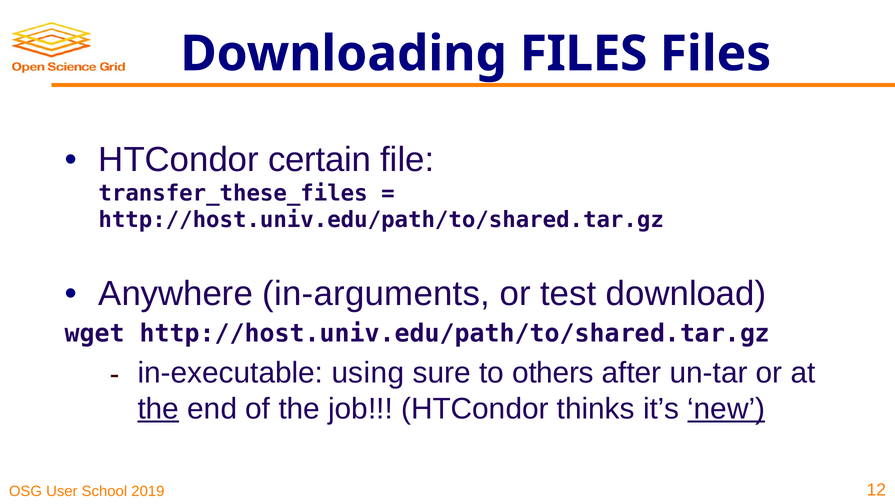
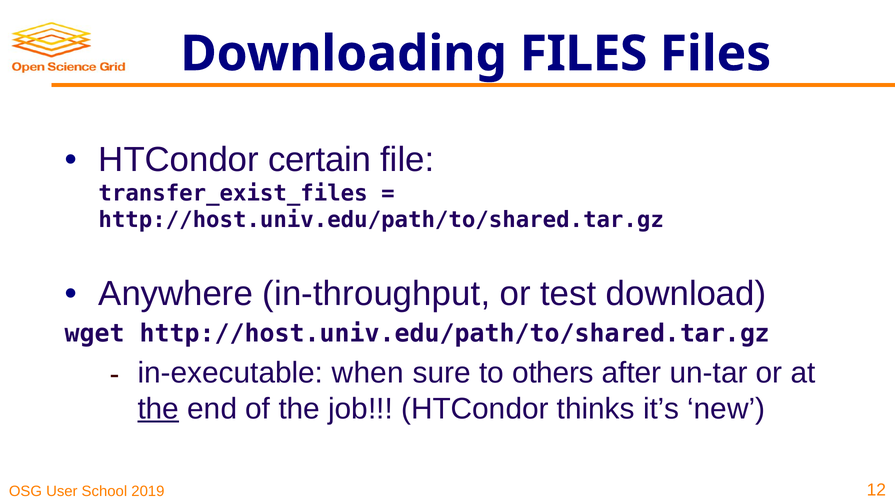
transfer_these_files: transfer_these_files -> transfer_exist_files (233, 193)
in-arguments: in-arguments -> in-throughput (376, 293)
using: using -> when (368, 373)
new underline: present -> none (726, 408)
